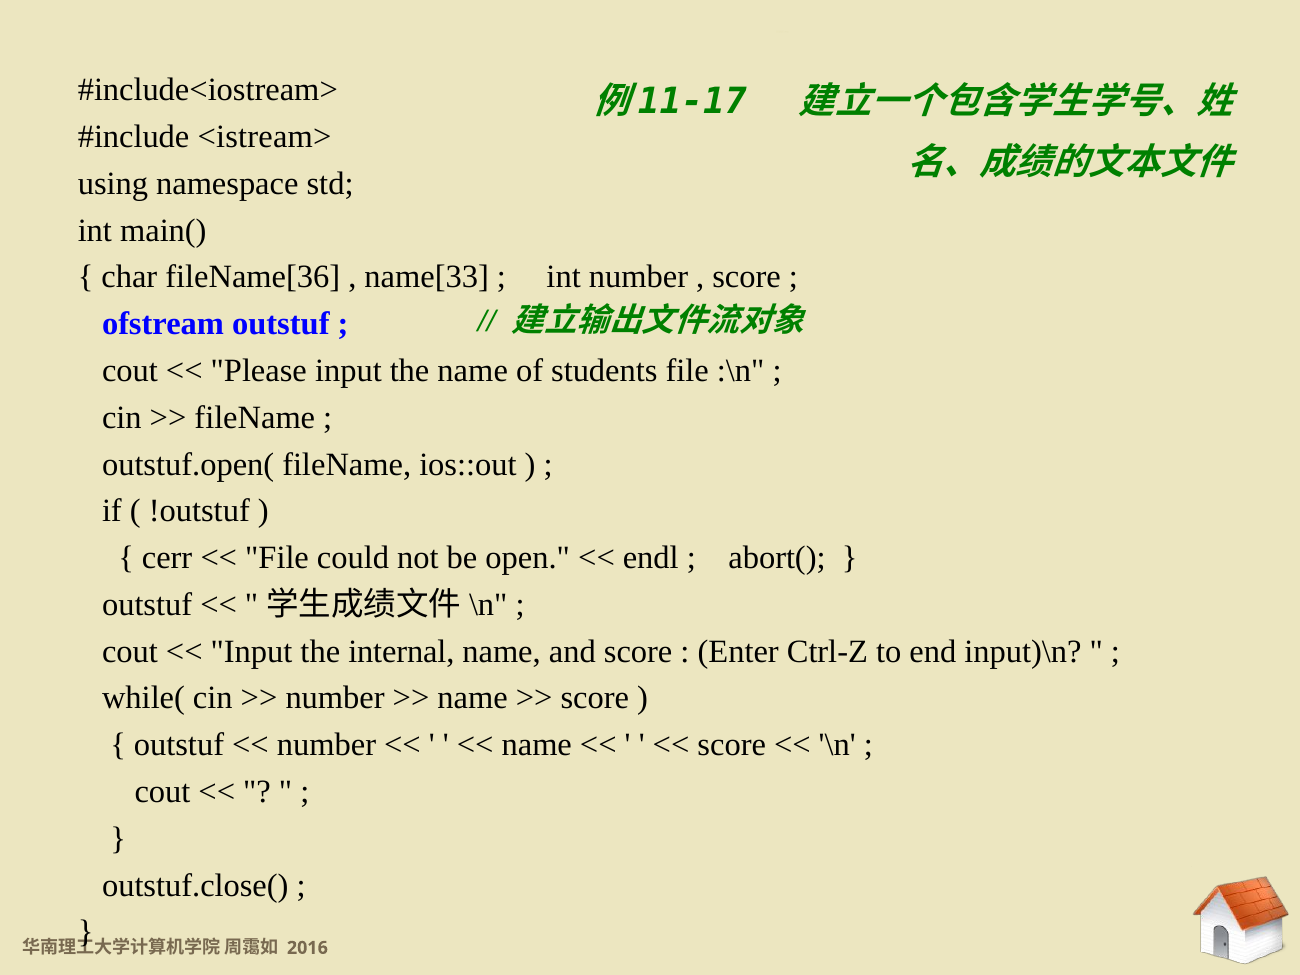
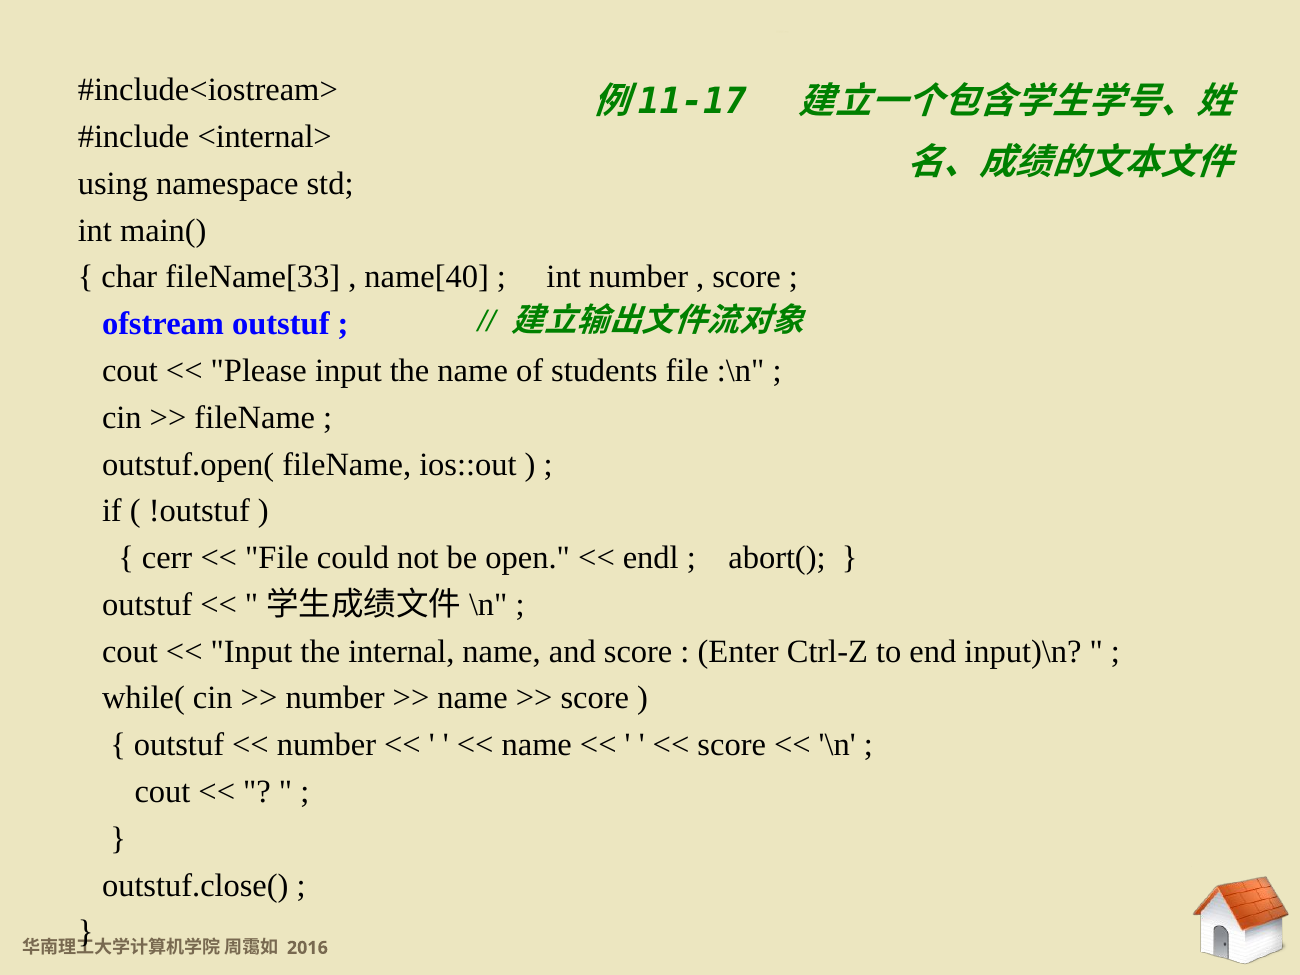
<istream>: <istream> -> <internal> (265, 137)
fileName[36: fileName[36 -> fileName[33 (253, 277)
name[33: name[33 -> name[40 (427, 277)
